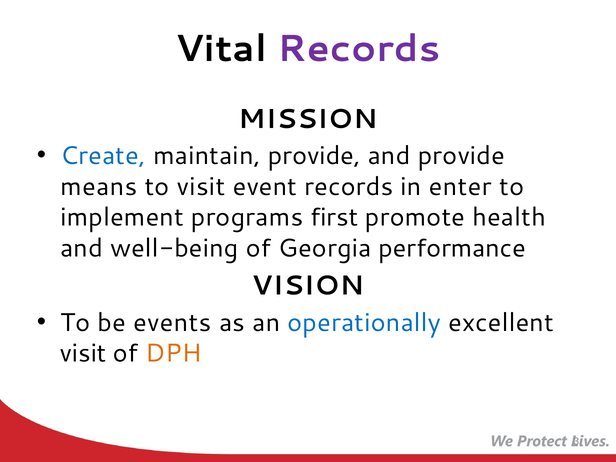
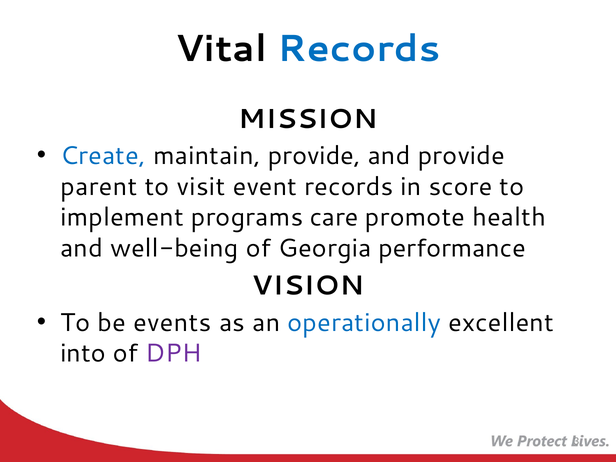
Records colour: purple -> blue (359, 49)
means: means -> parent (99, 187)
enter: enter -> score (461, 187)
first: first -> care (334, 217)
visit: visit -> into (83, 353)
DPH colour: orange -> purple (174, 353)
